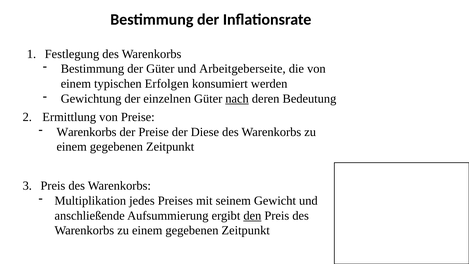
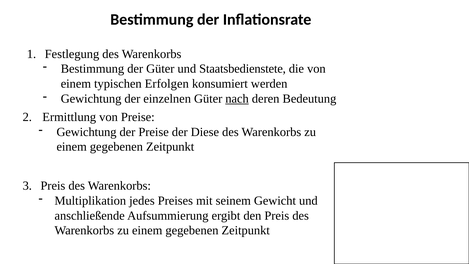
Arbeitgeberseite: Arbeitgeberseite -> Staatsbedienstete (243, 69)
Warenkorbs: Warenkorbs -> Gewichtung (86, 132)
den underline: present -> none (252, 215)
